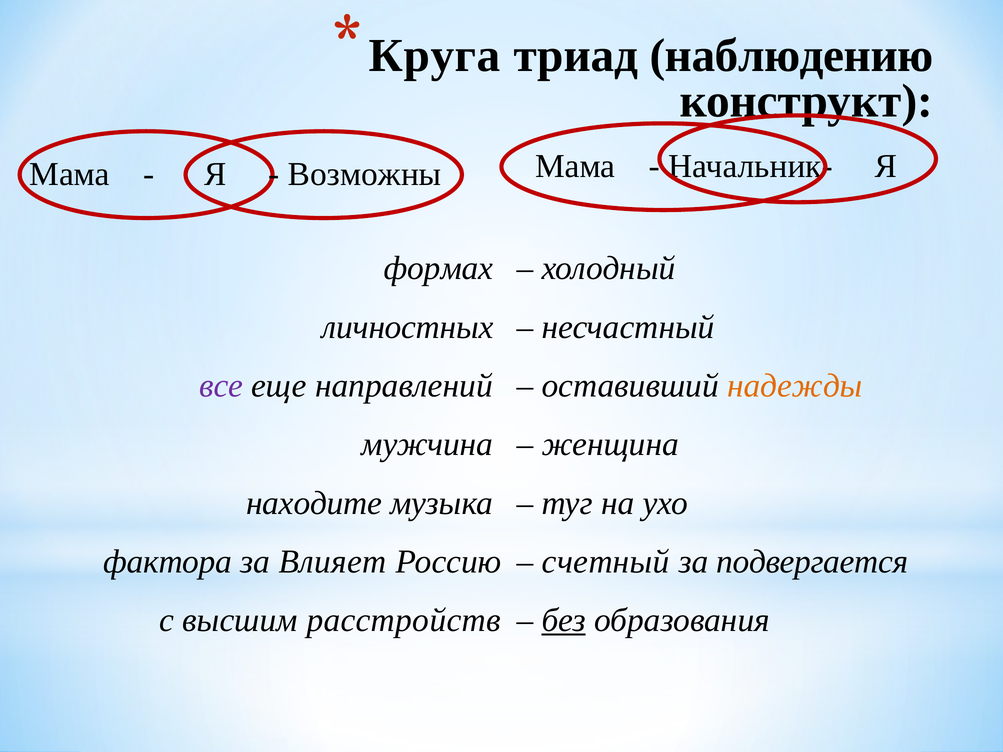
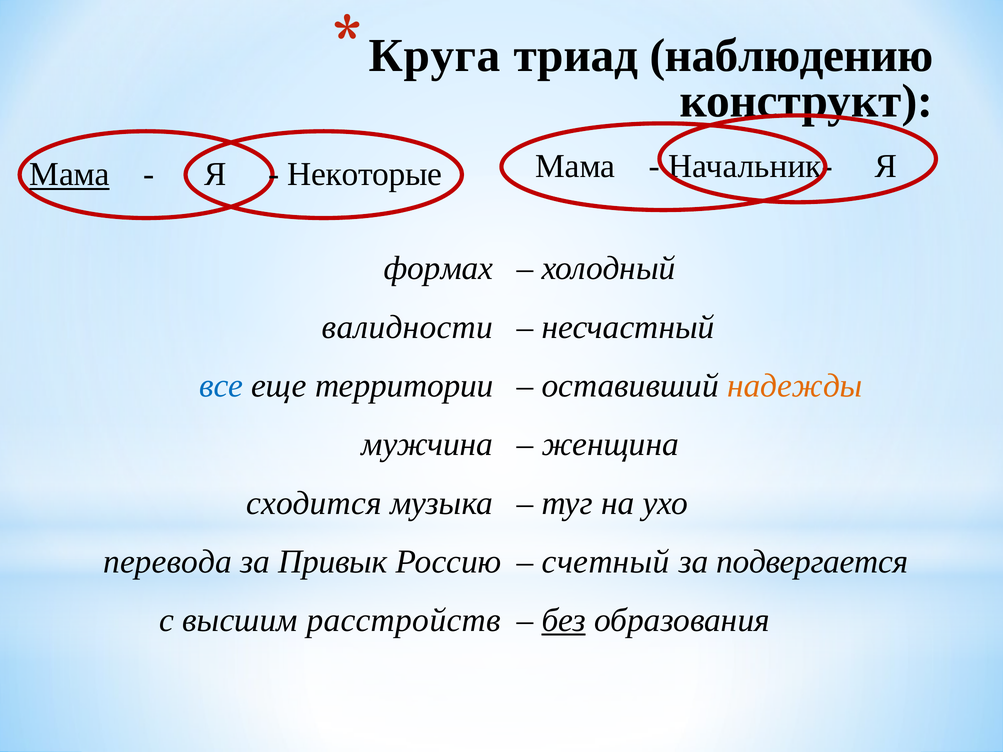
Мама underline: none -> present (70, 174)
Возможны: Возможны -> Некоторые (365, 174)
личностных: личностных -> валидности (407, 327)
все colour: purple -> blue (221, 386)
направлений: направлений -> территории (404, 386)
находите: находите -> сходится (314, 503)
фактора: фактора -> перевода (167, 562)
Влияет: Влияет -> Привык (333, 562)
